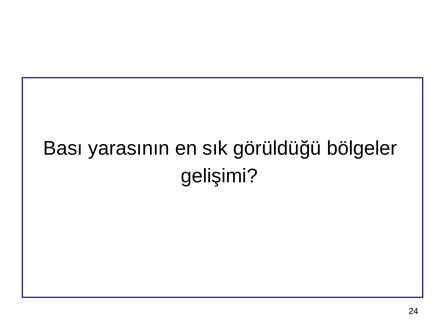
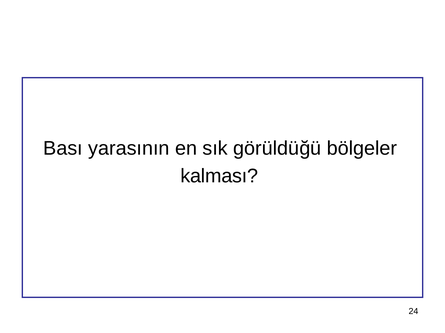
gelişimi: gelişimi -> kalması (219, 176)
